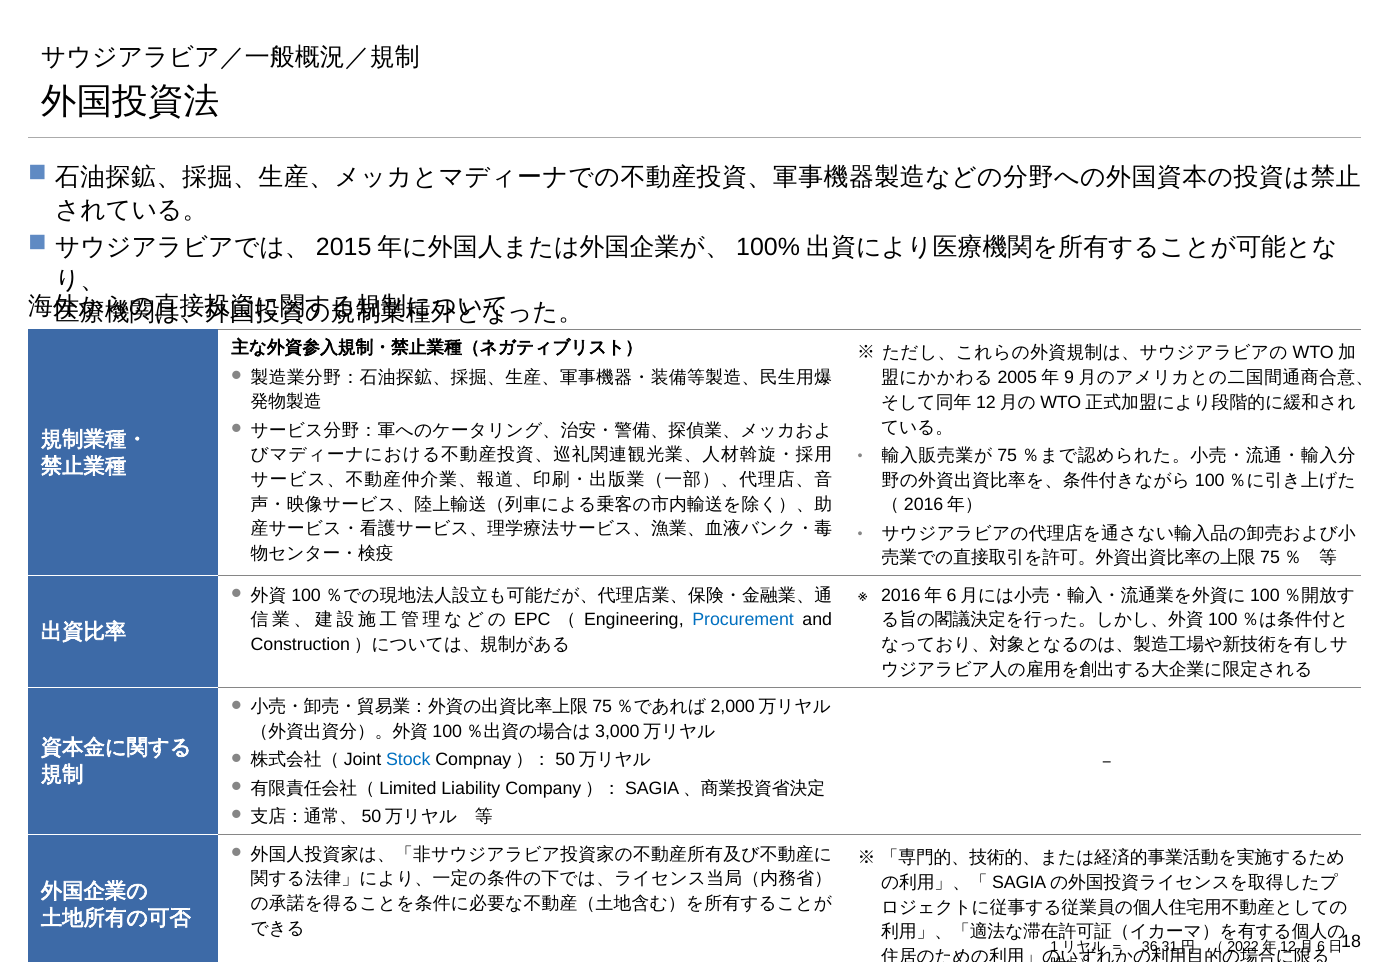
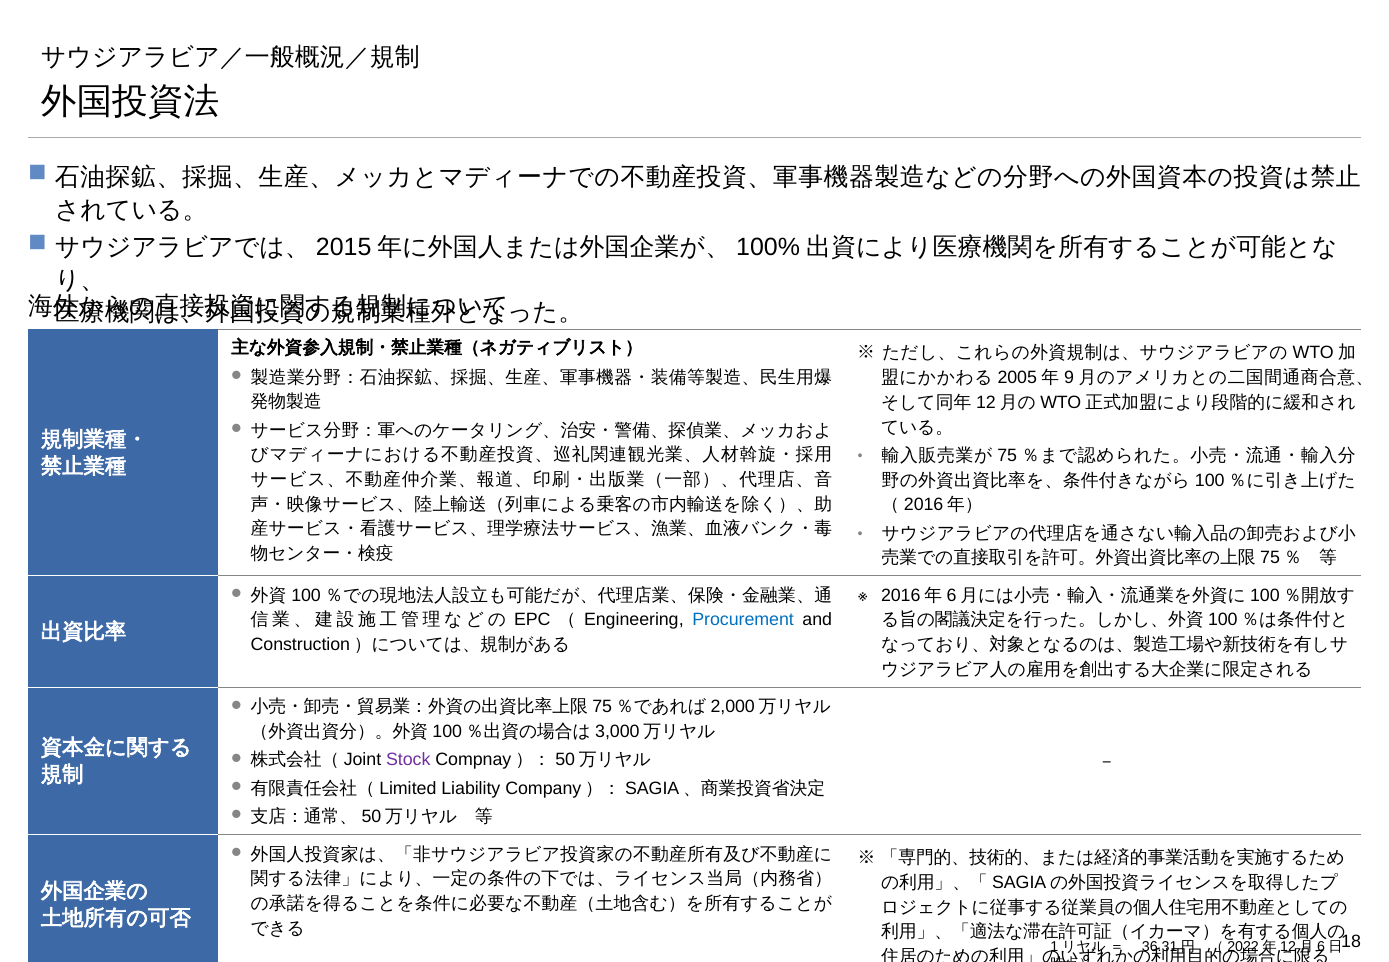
Stock colour: blue -> purple (408, 760)
